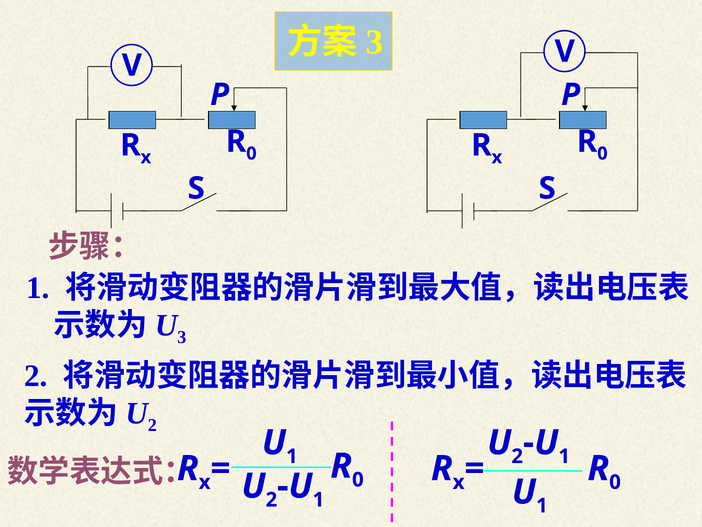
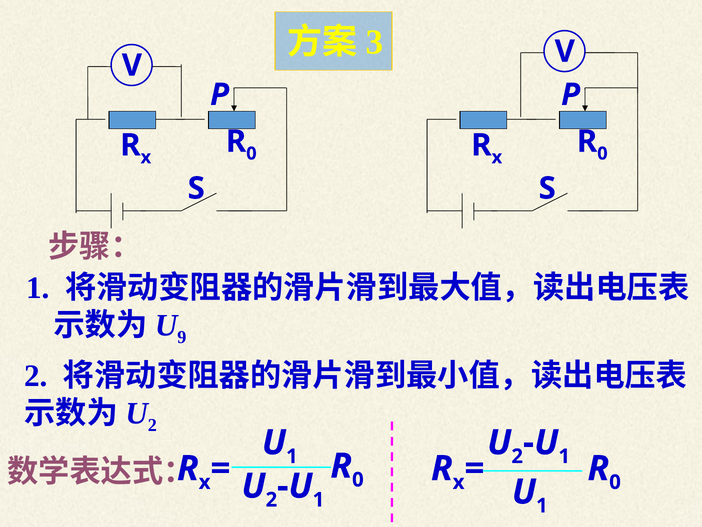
3: 3 -> 9 (182, 337)
